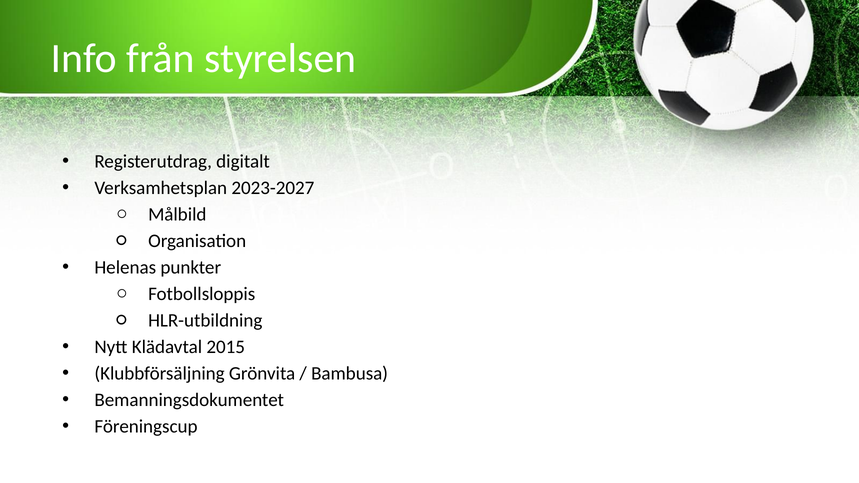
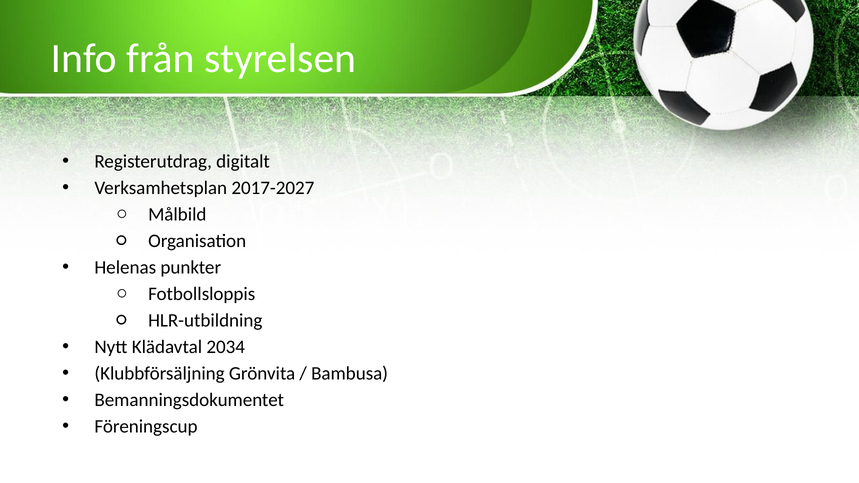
2023-2027: 2023-2027 -> 2017-2027 (273, 188)
2015: 2015 -> 2034 (226, 347)
